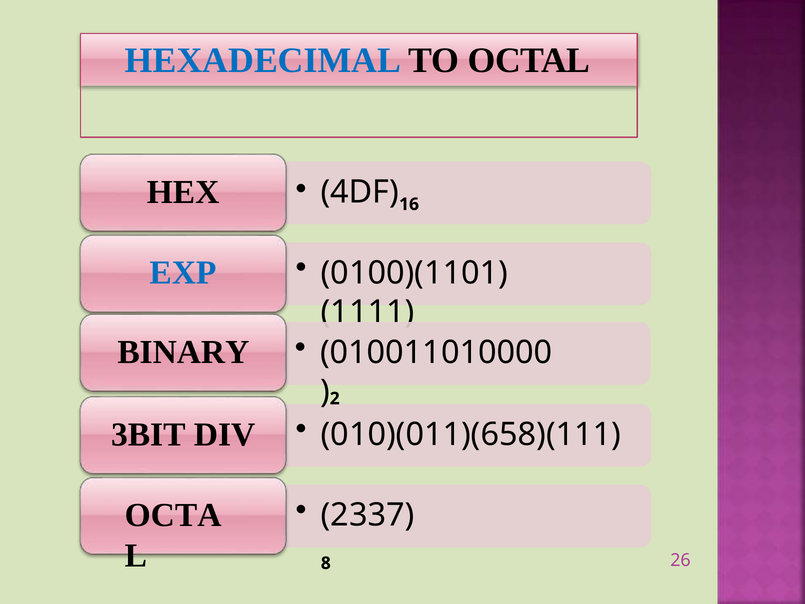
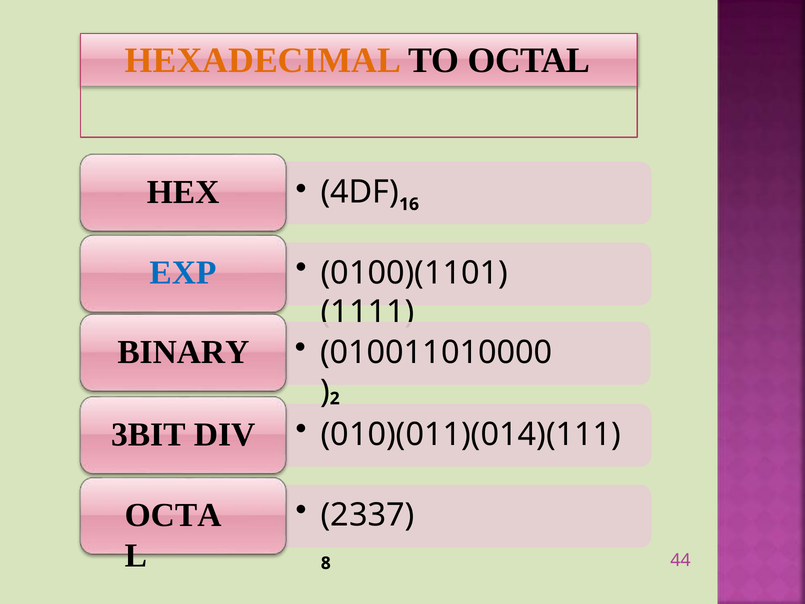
HEXADECIMAL colour: blue -> orange (263, 60)
010)(011)(658)(111: 010)(011)(658)(111 -> 010)(011)(014)(111 (471, 434)
26: 26 -> 44 (680, 560)
